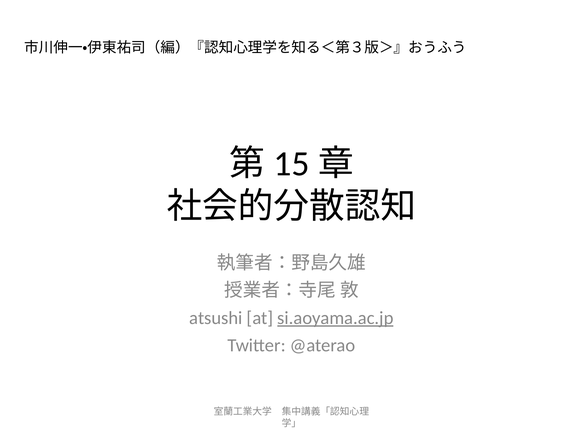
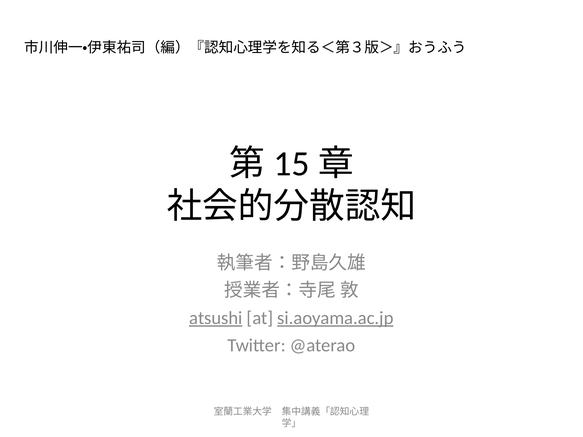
atsushi underline: none -> present (216, 318)
